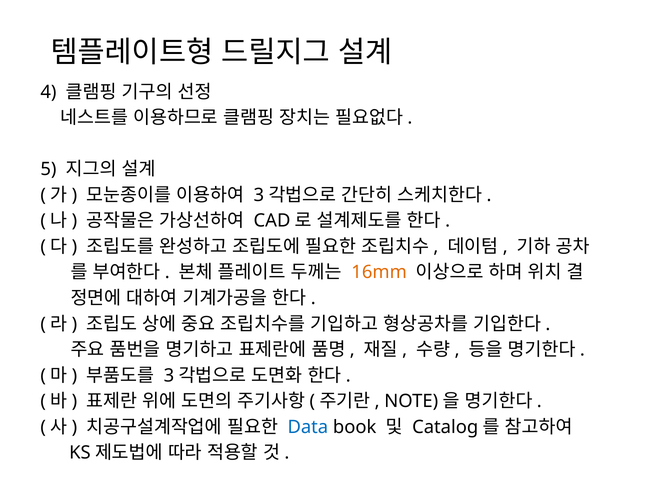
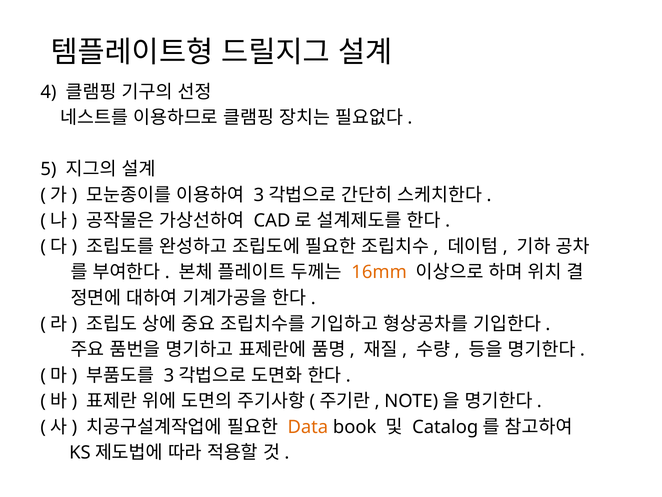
Data colour: blue -> orange (308, 427)
